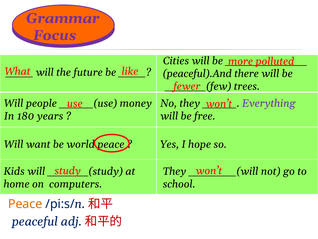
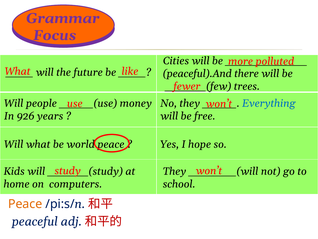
Everything colour: purple -> blue (269, 103)
180: 180 -> 926 (26, 116)
Will want: want -> what (38, 144)
